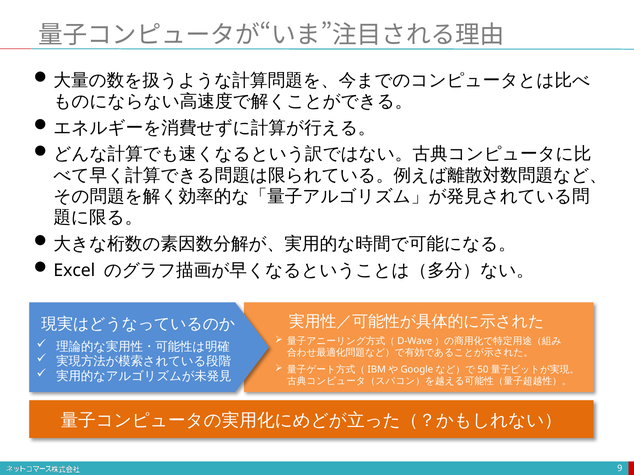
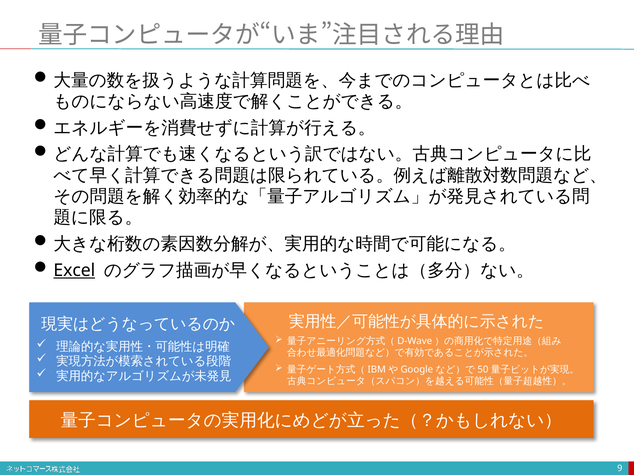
Excel underline: none -> present (74, 271)
